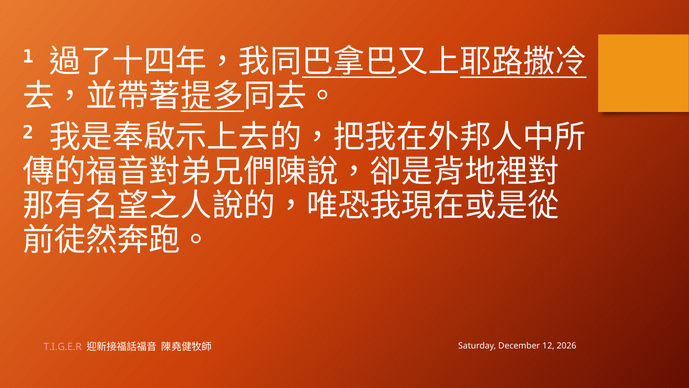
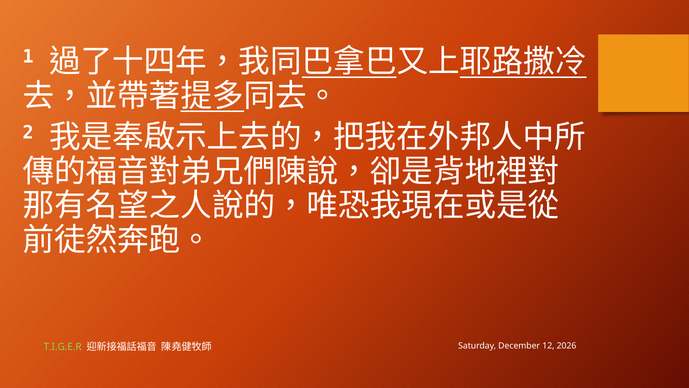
T.I.G.E.R colour: pink -> light green (63, 346)
